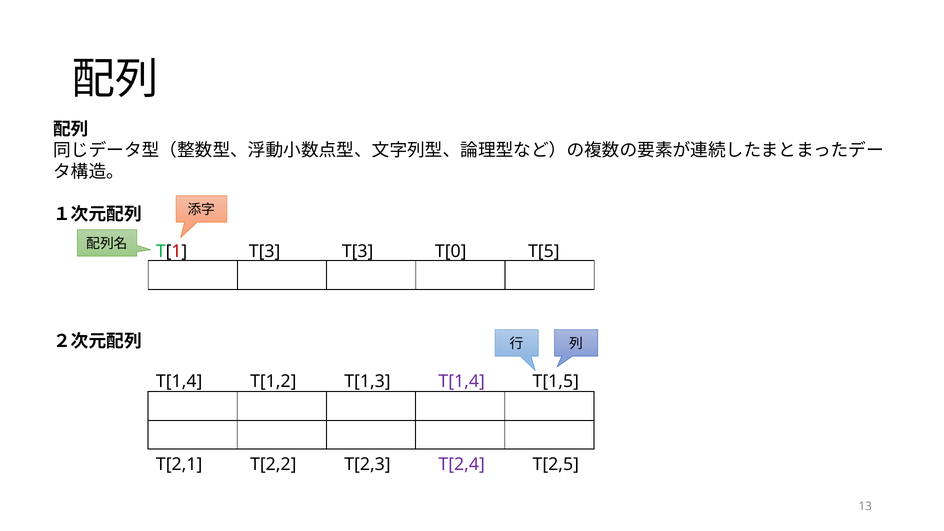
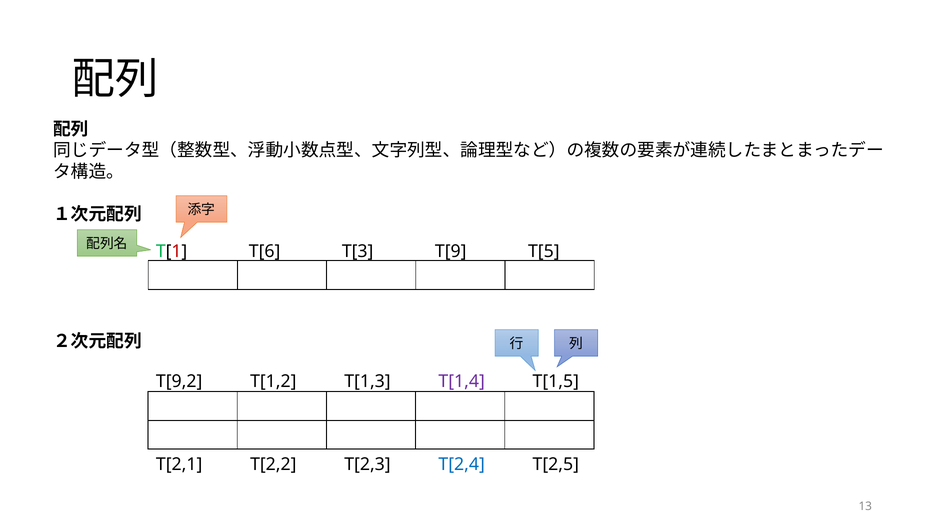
T[1 T[3: T[3 -> T[6 (265, 251)
T[0: T[0 -> T[9 (451, 251)
T[1,4: T[1,4 -> T[9,2 (179, 382)
T[2,4 colour: purple -> blue (462, 464)
